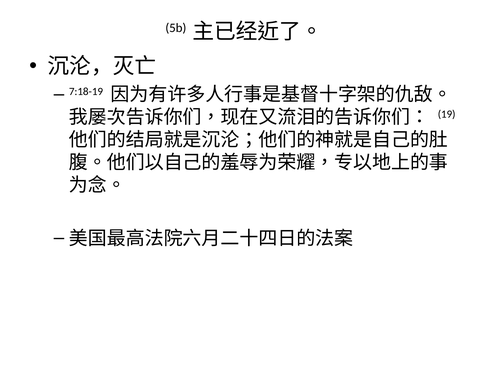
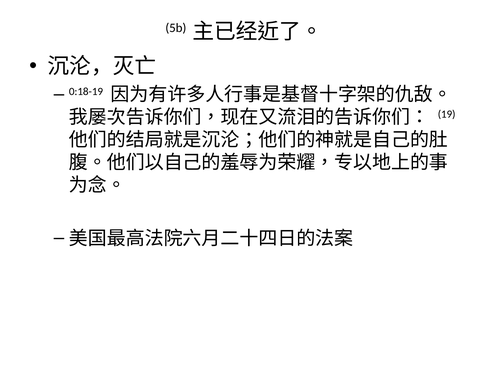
7:18-19: 7:18-19 -> 0:18-19 (86, 91)
